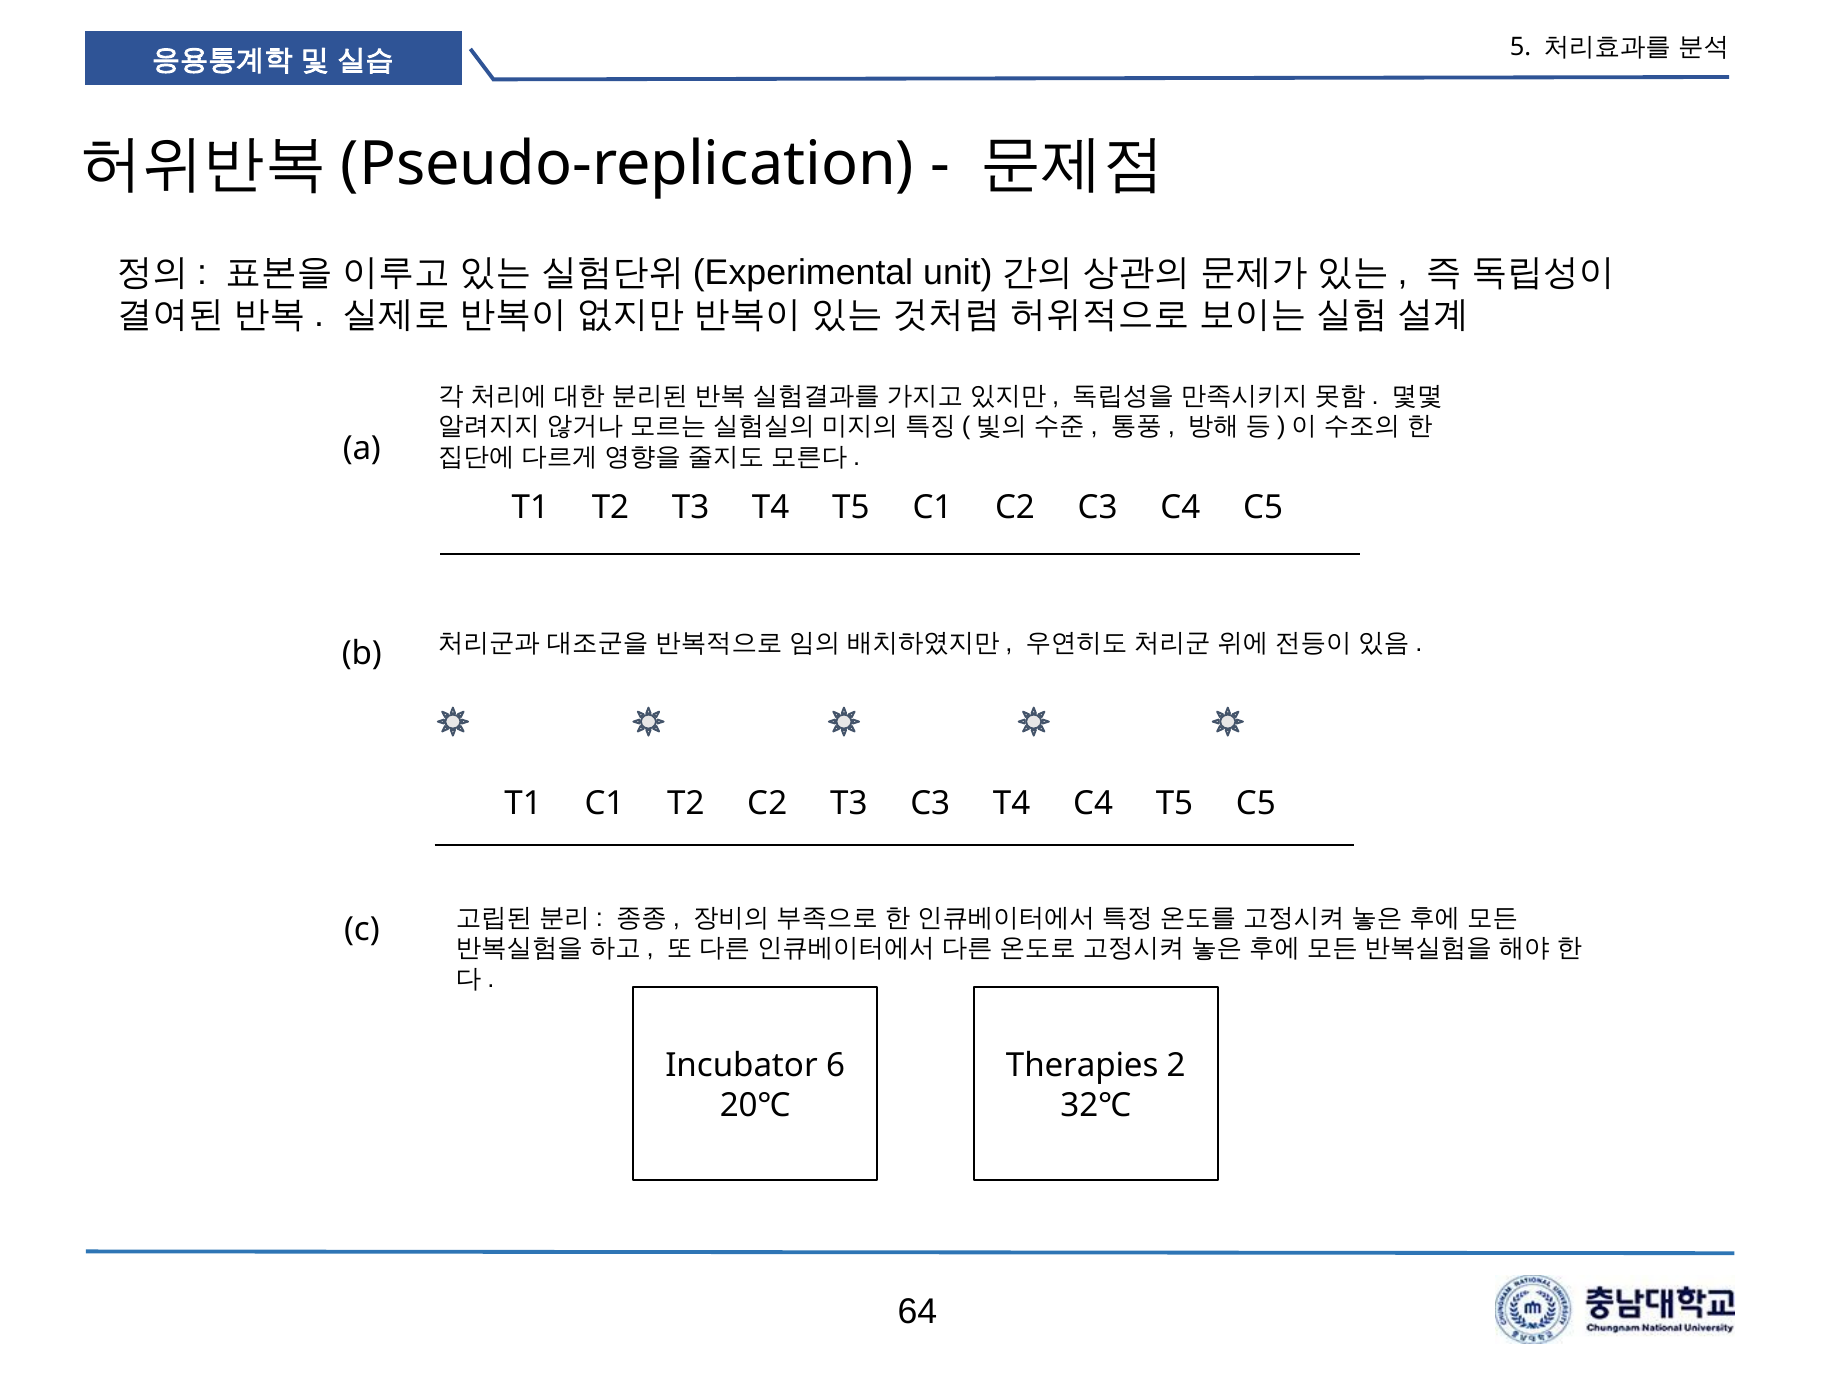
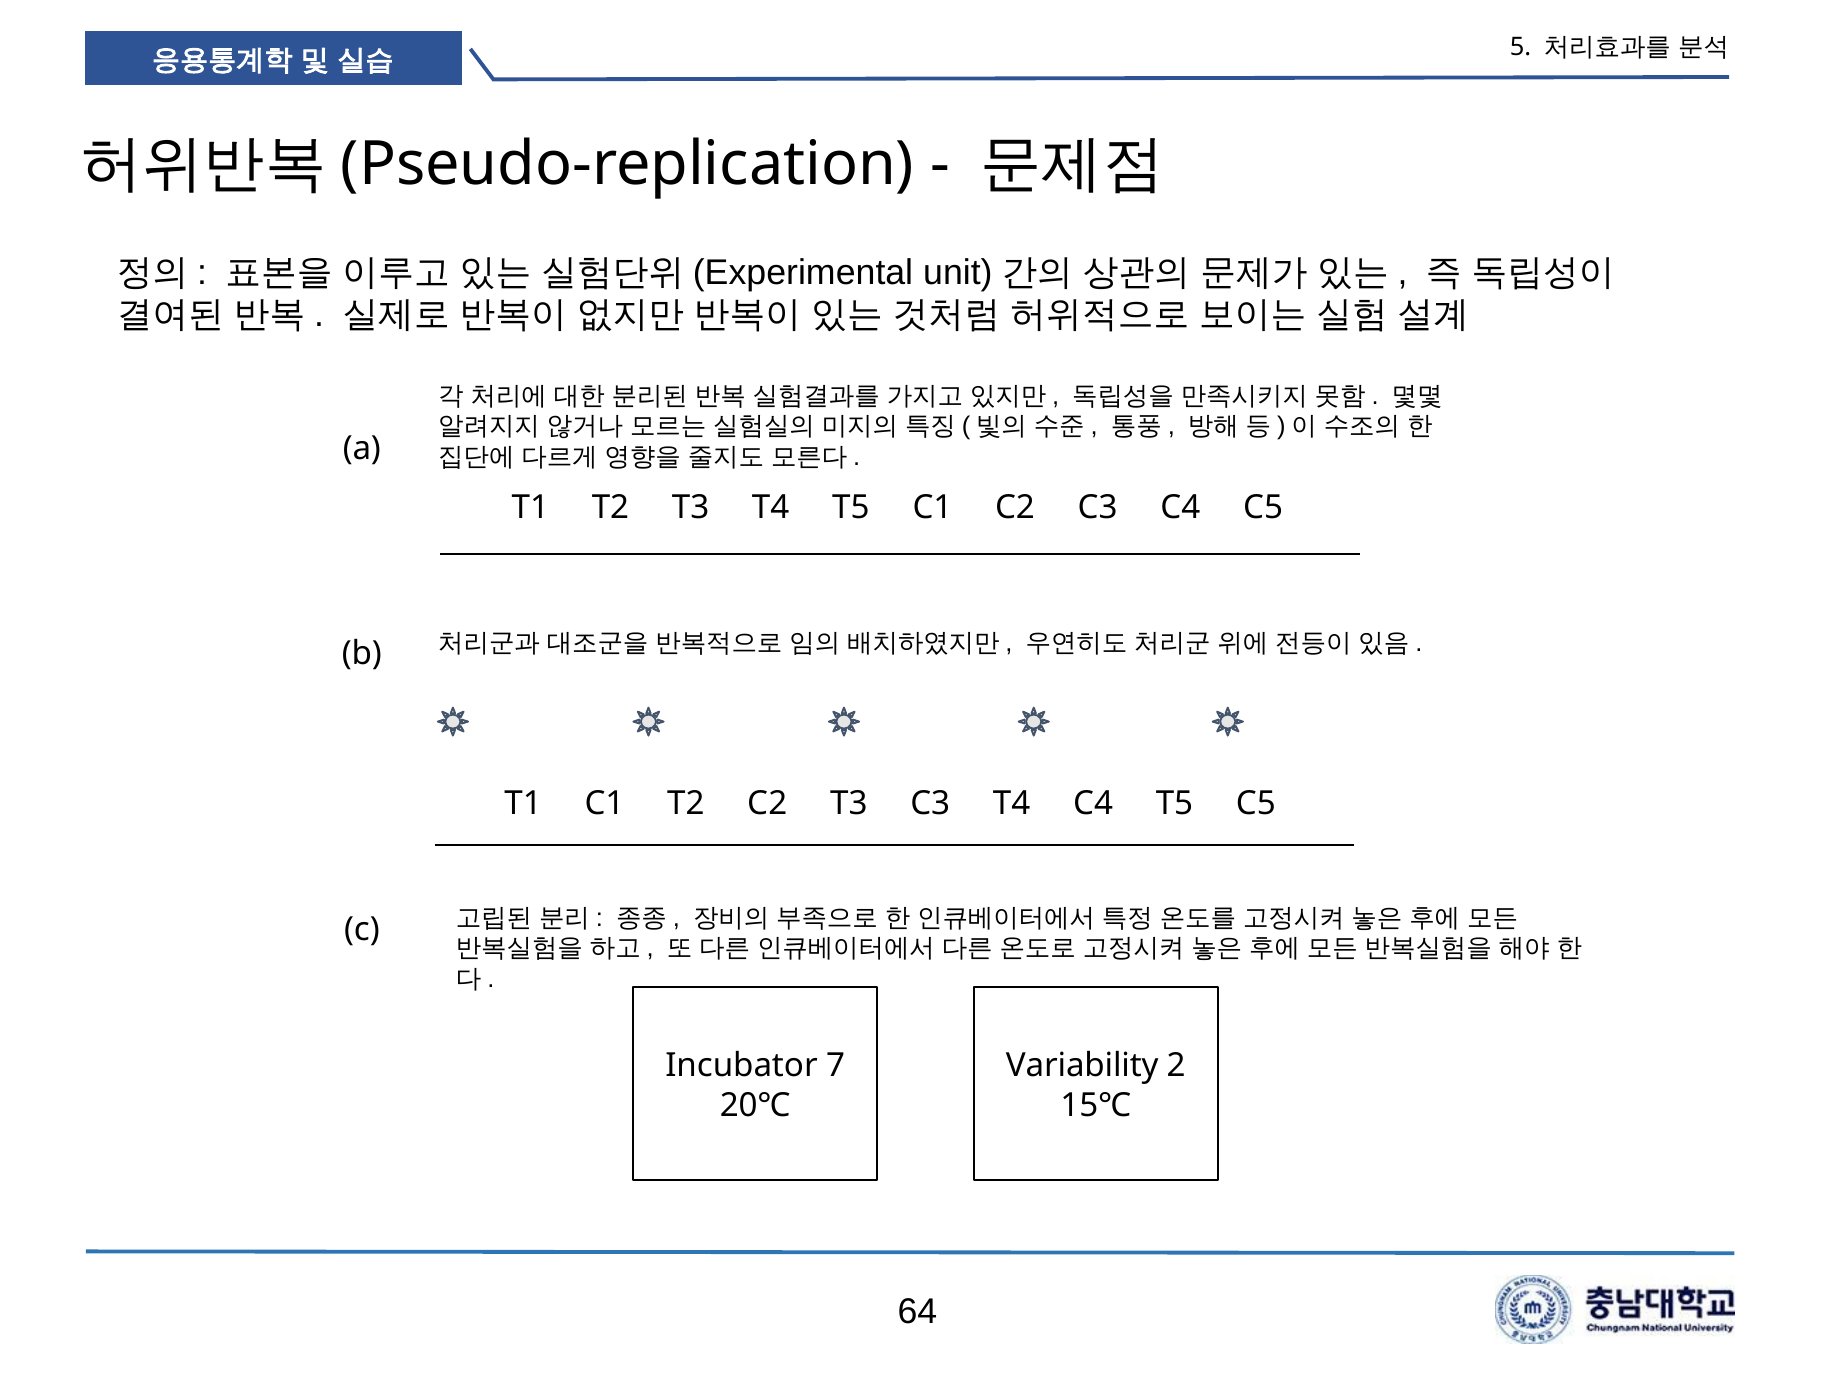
6: 6 -> 7 (836, 1066)
Therapies: Therapies -> Variability (1082, 1066)
32℃: 32℃ -> 15℃ (1096, 1106)
